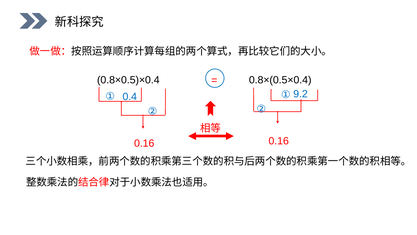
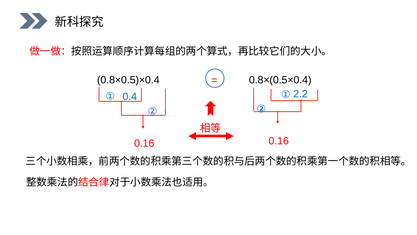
9.2: 9.2 -> 2.2 (300, 94)
